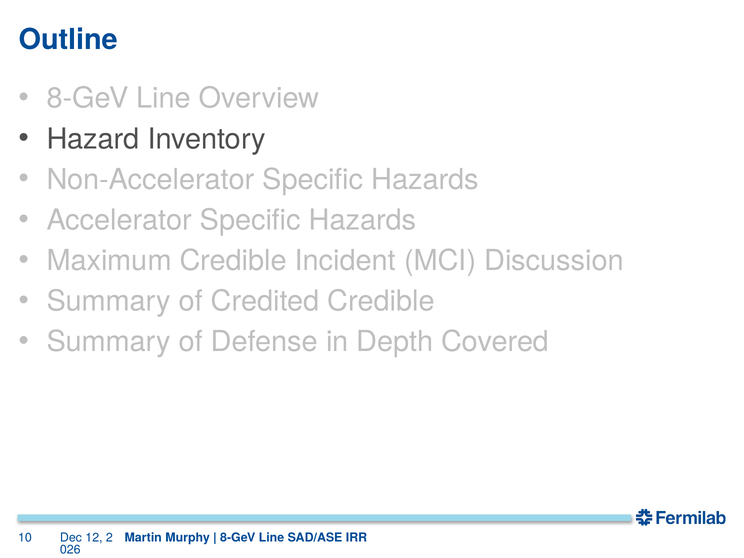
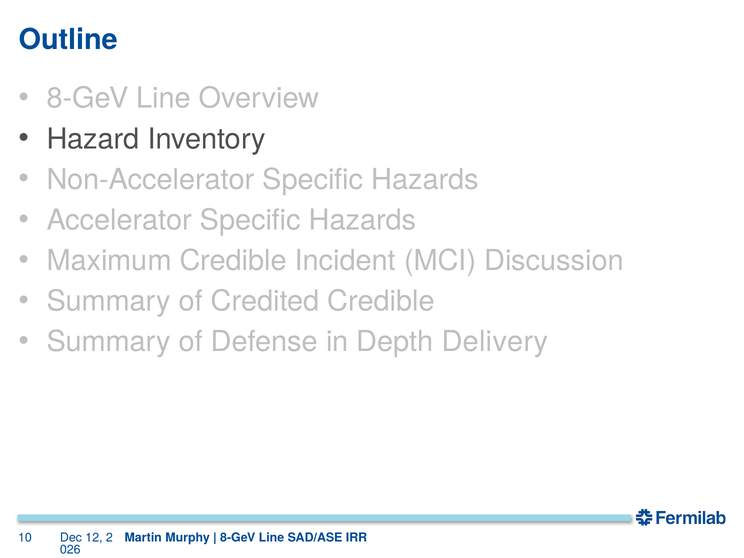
Covered: Covered -> Delivery (495, 342)
